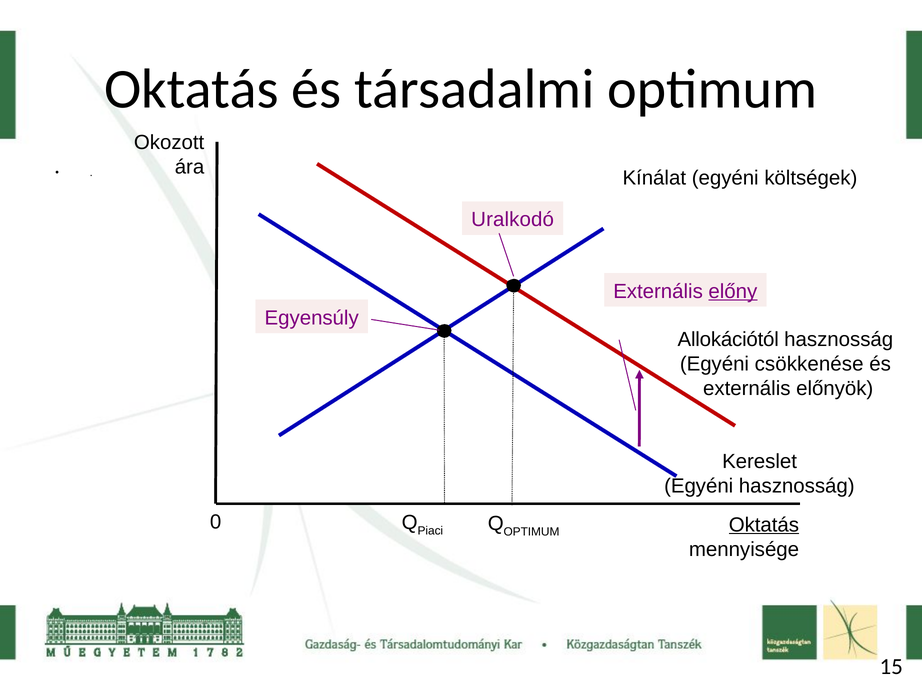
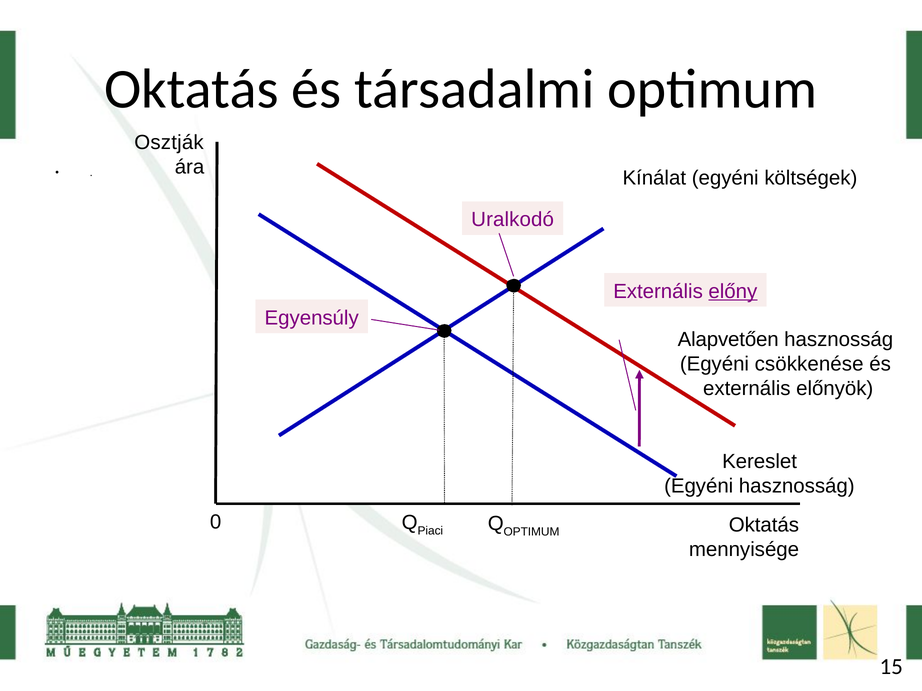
Okozott: Okozott -> Osztják (169, 142)
Allokációtól: Allokációtól -> Alapvetően (728, 340)
Oktatás underline: present -> none (764, 525)
